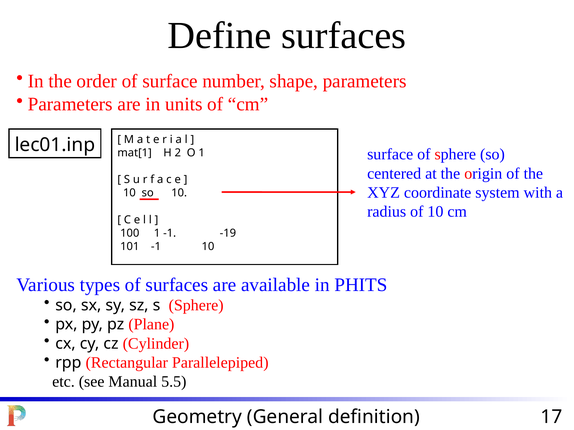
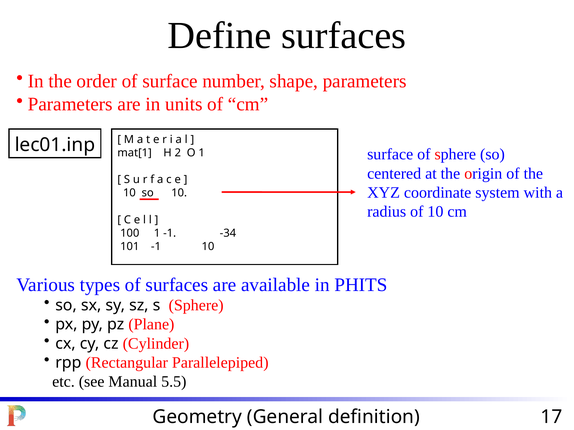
-19: -19 -> -34 (228, 233)
